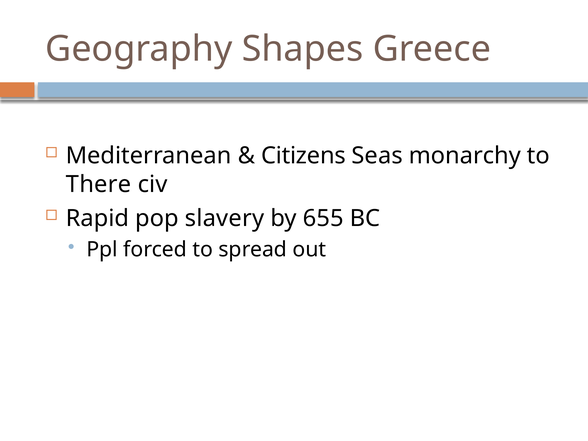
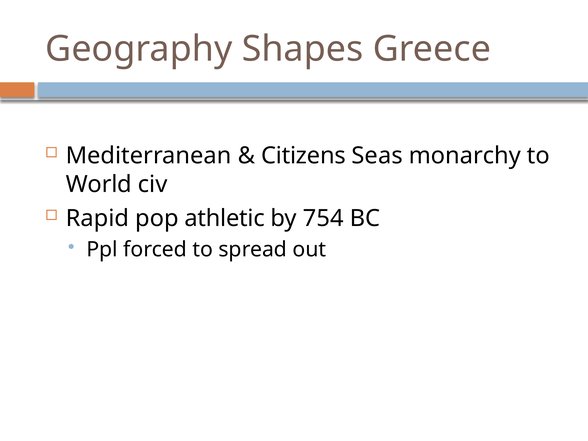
There: There -> World (99, 184)
slavery: slavery -> athletic (225, 218)
655: 655 -> 754 (323, 218)
